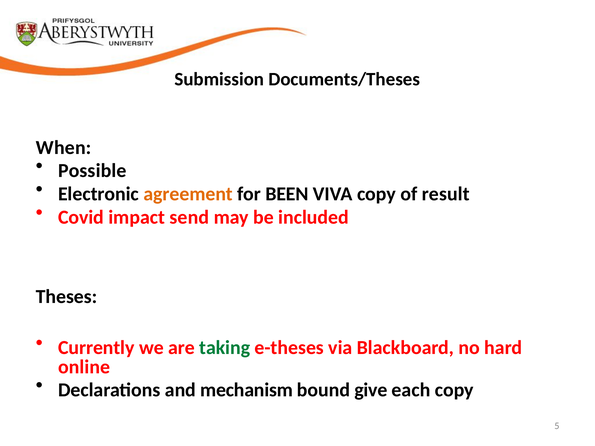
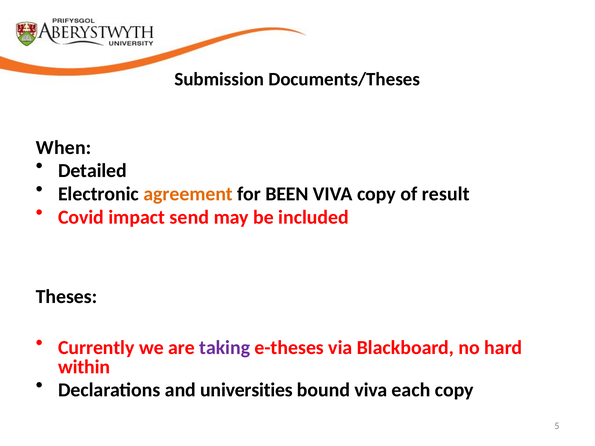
Possible: Possible -> Detailed (92, 171)
taking colour: green -> purple (225, 348)
online: online -> within (84, 367)
mechanism: mechanism -> universities (247, 390)
bound give: give -> viva (371, 390)
